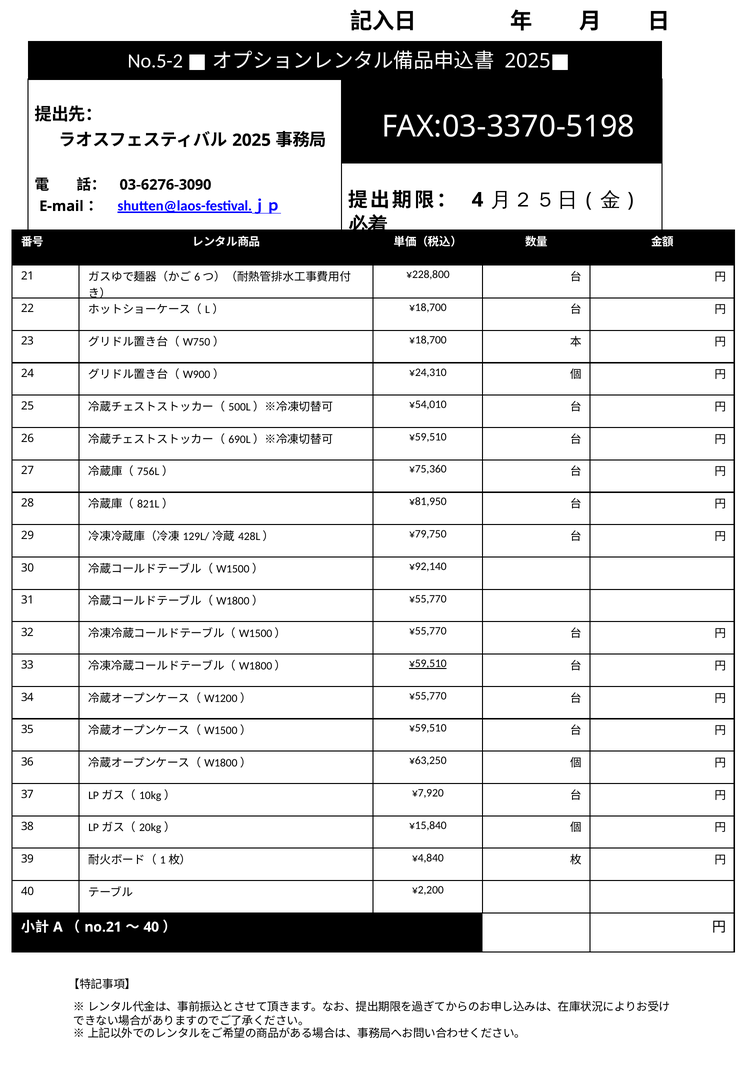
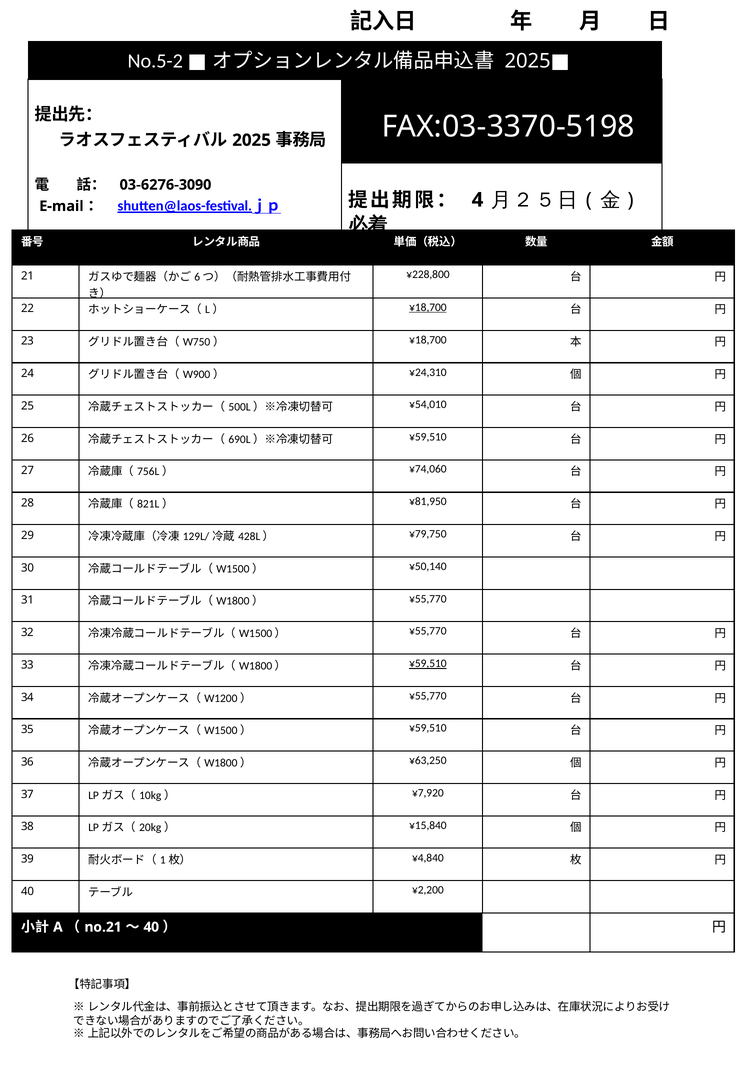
¥18,700 underline: none -> present (428, 307)
¥75,360: ¥75,360 -> ¥74,060 (428, 469)
¥92,140: ¥92,140 -> ¥50,140 (428, 566)
